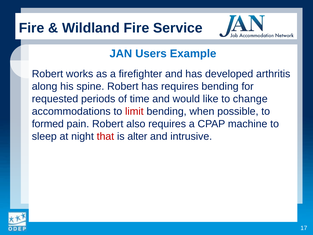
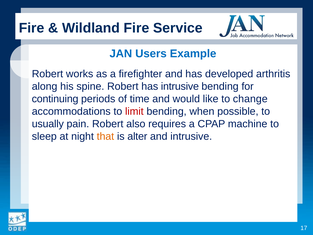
has requires: requires -> intrusive (180, 86)
requested: requested -> continuing (55, 99)
formed: formed -> usually (48, 124)
that colour: red -> orange (105, 136)
